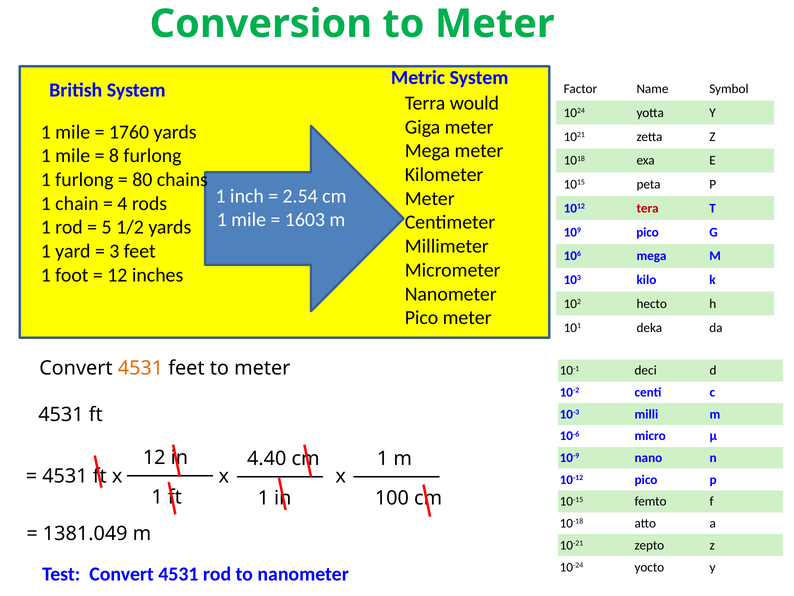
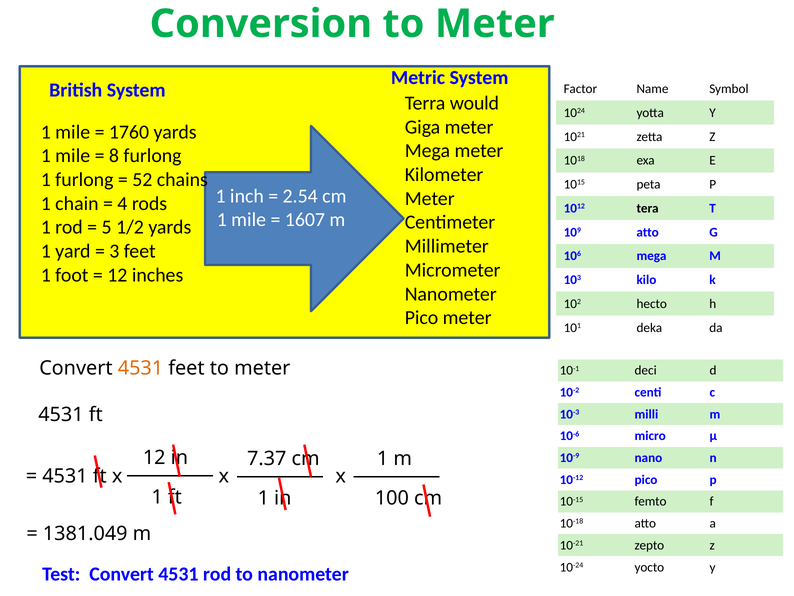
80: 80 -> 52 (142, 180)
tera colour: red -> black (648, 208)
1603: 1603 -> 1607 (305, 220)
109 pico: pico -> atto (648, 232)
4.40: 4.40 -> 7.37 (267, 458)
